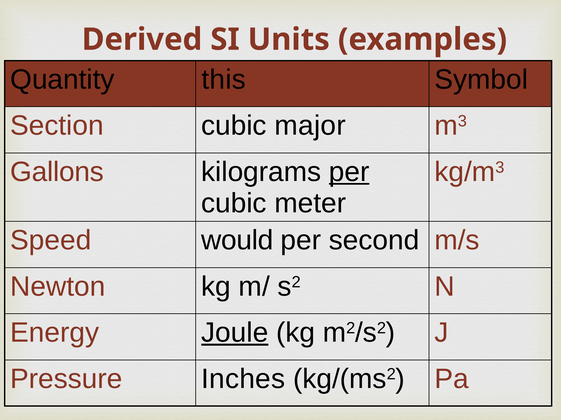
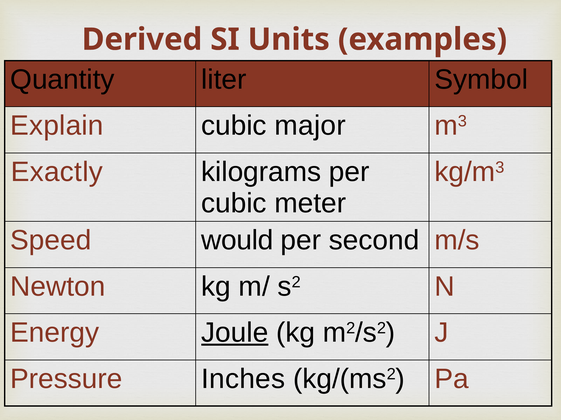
this: this -> liter (224, 80)
Section: Section -> Explain (57, 126)
Gallons: Gallons -> Exactly (57, 172)
per underline: present -> none (349, 172)
